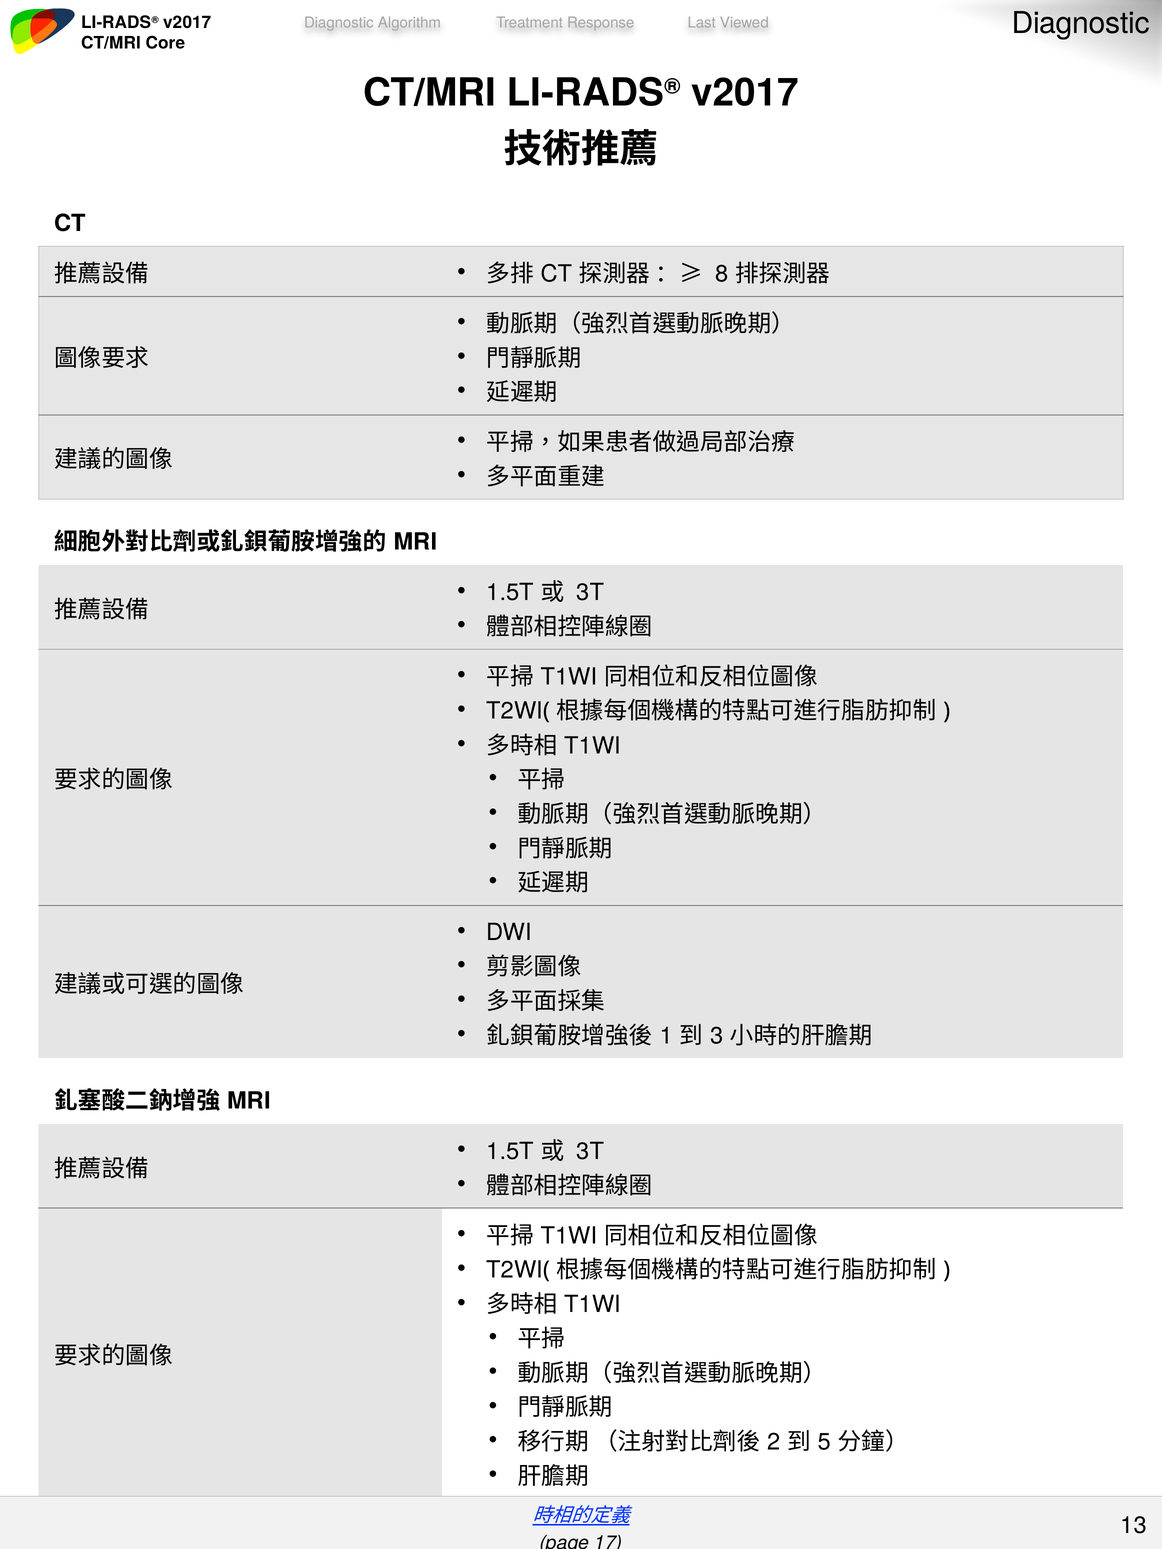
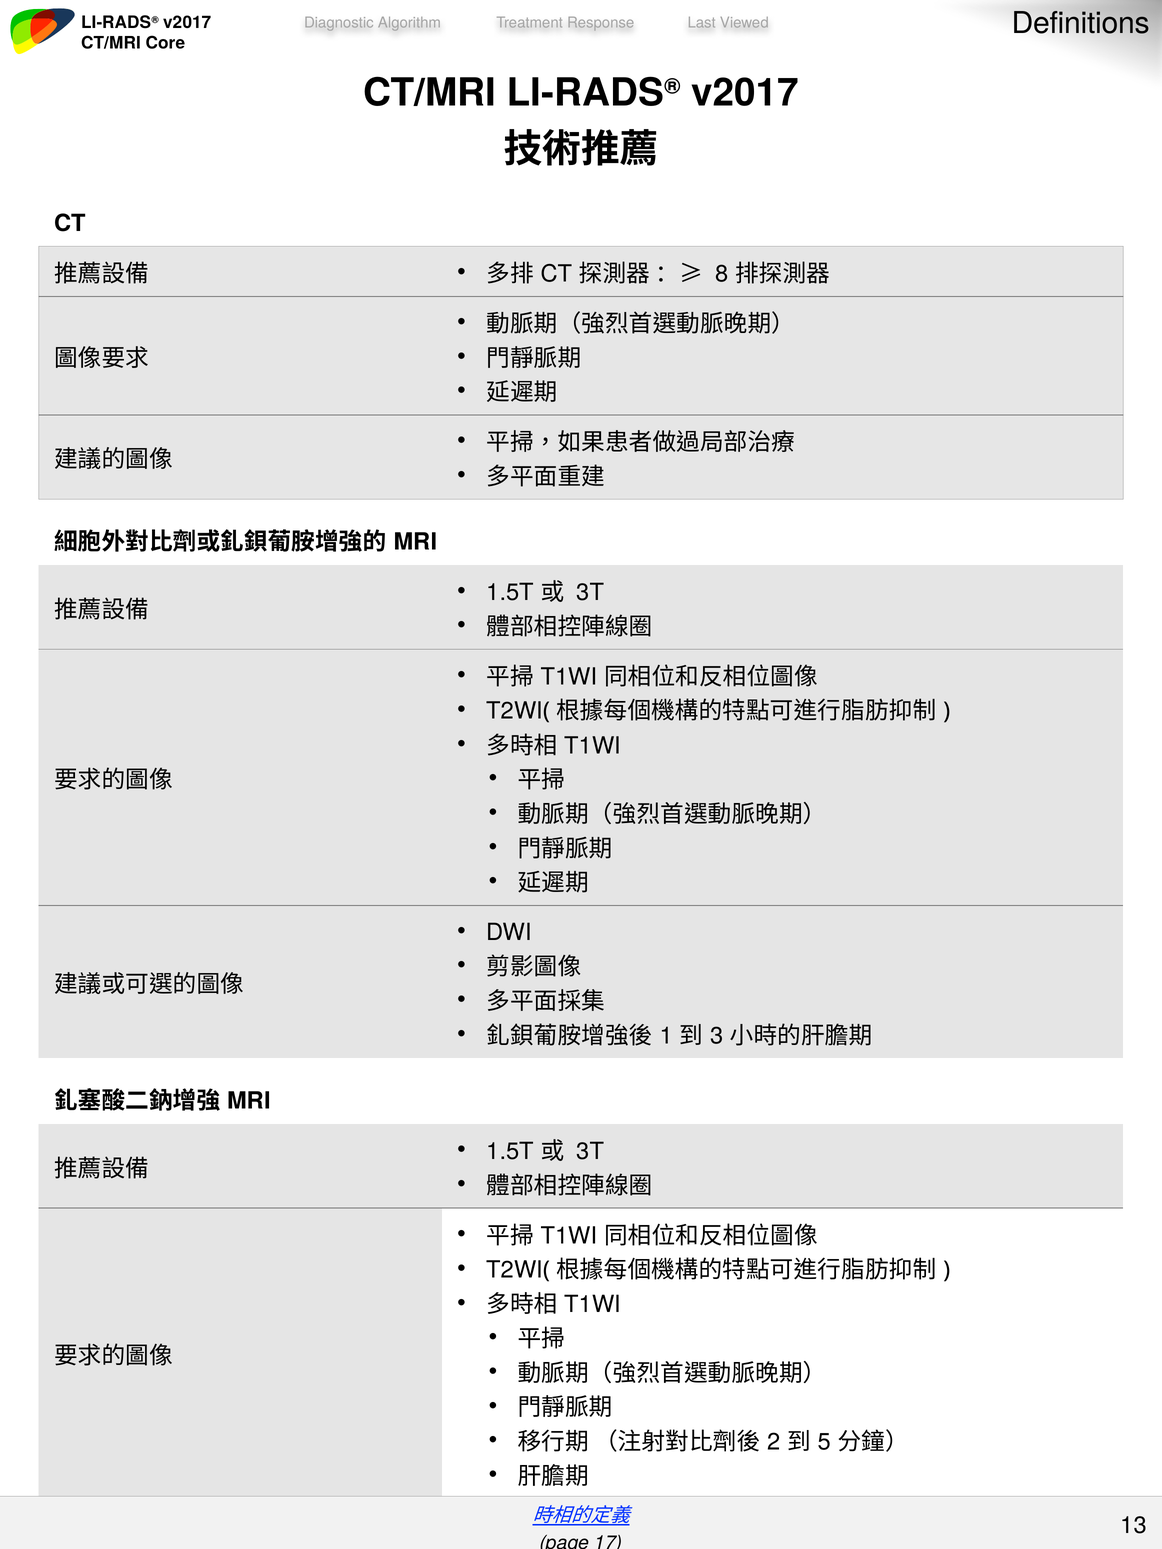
Diagnostic: Diagnostic -> Definitions (1081, 23)
